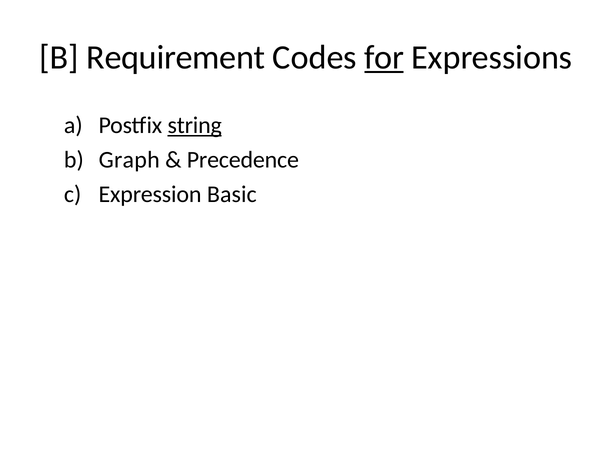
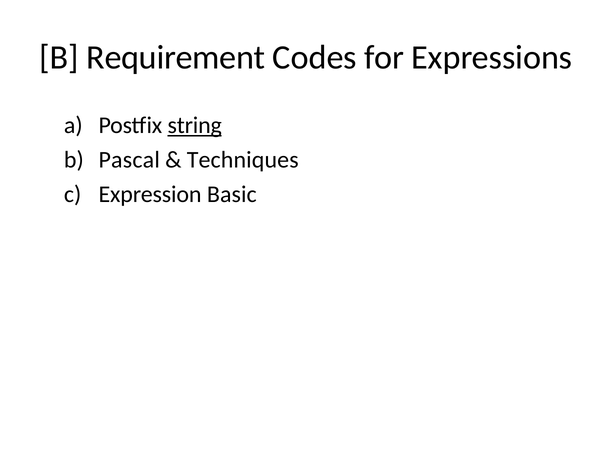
for underline: present -> none (384, 57)
Graph: Graph -> Pascal (129, 160)
Precedence: Precedence -> Techniques (243, 160)
